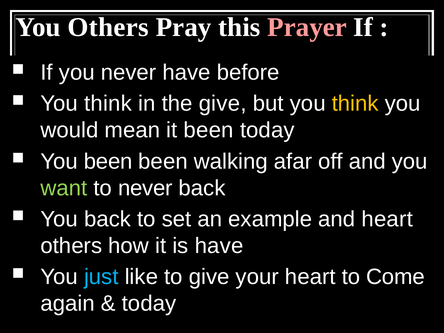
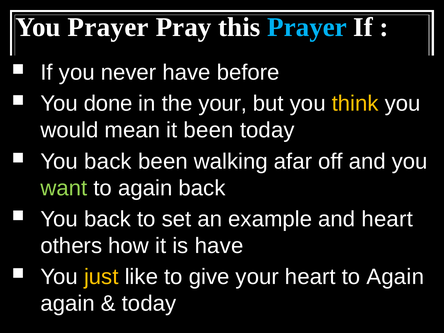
You Others: Others -> Prayer (108, 27)
Prayer colour: pink -> light blue (307, 27)
think: think -> done (108, 104)
the give: give -> your (223, 104)
been: been -> back (108, 161)
never: never -> again (145, 188)
just colour: light blue -> yellow (101, 277)
heart to Come: Come -> Again (395, 277)
